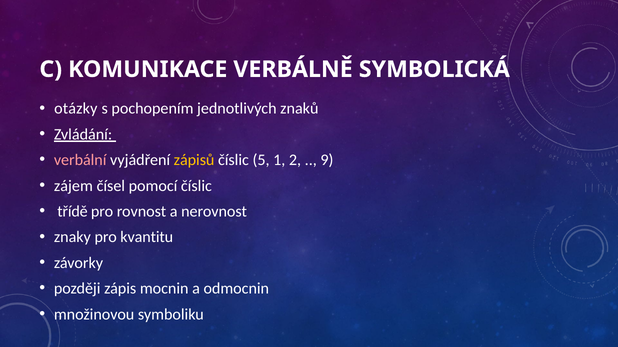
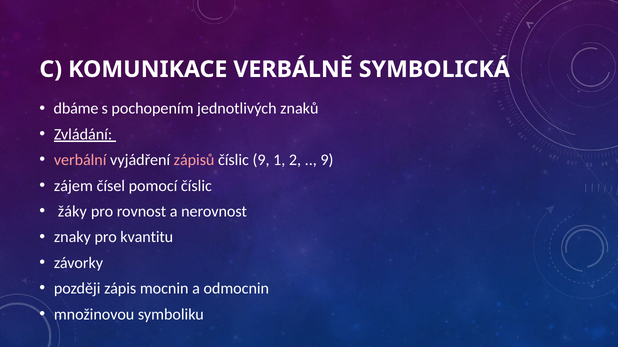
otázky: otázky -> dbáme (76, 109)
zápisů colour: yellow -> pink (194, 160)
číslic 5: 5 -> 9 (261, 160)
třídě: třídě -> žáky (72, 212)
